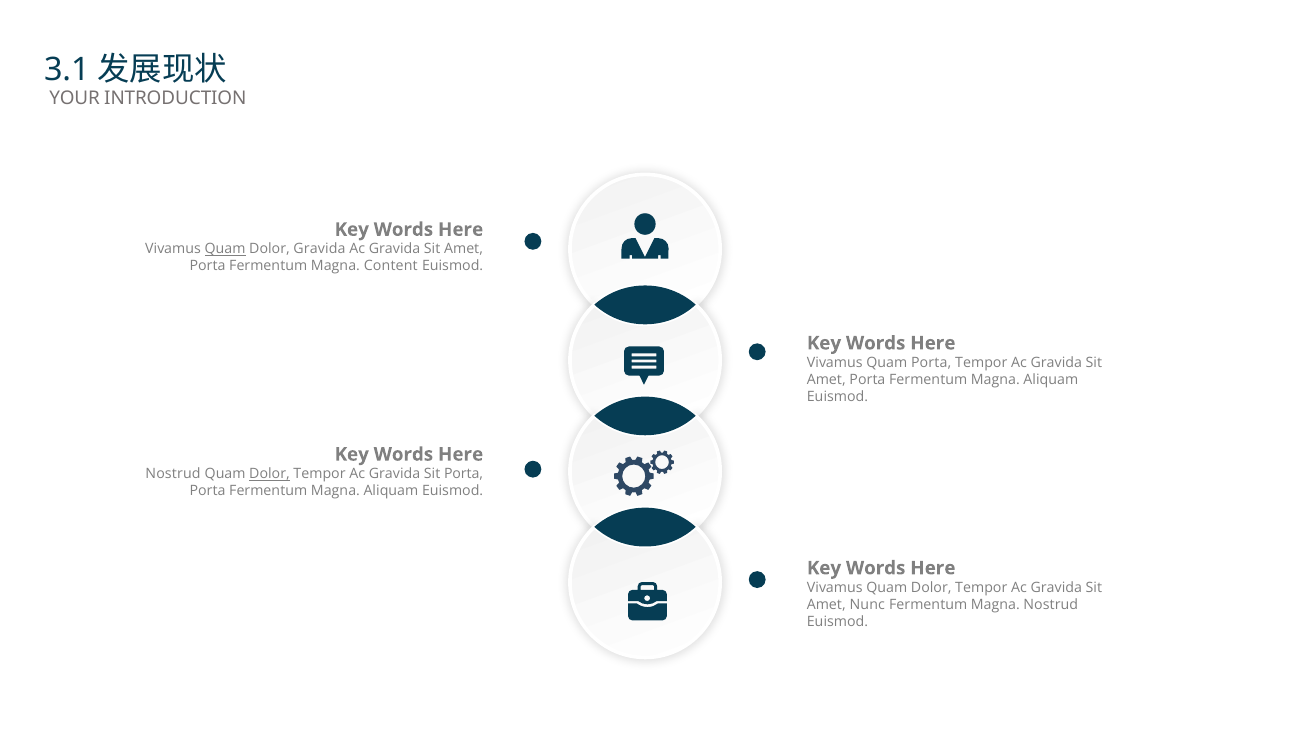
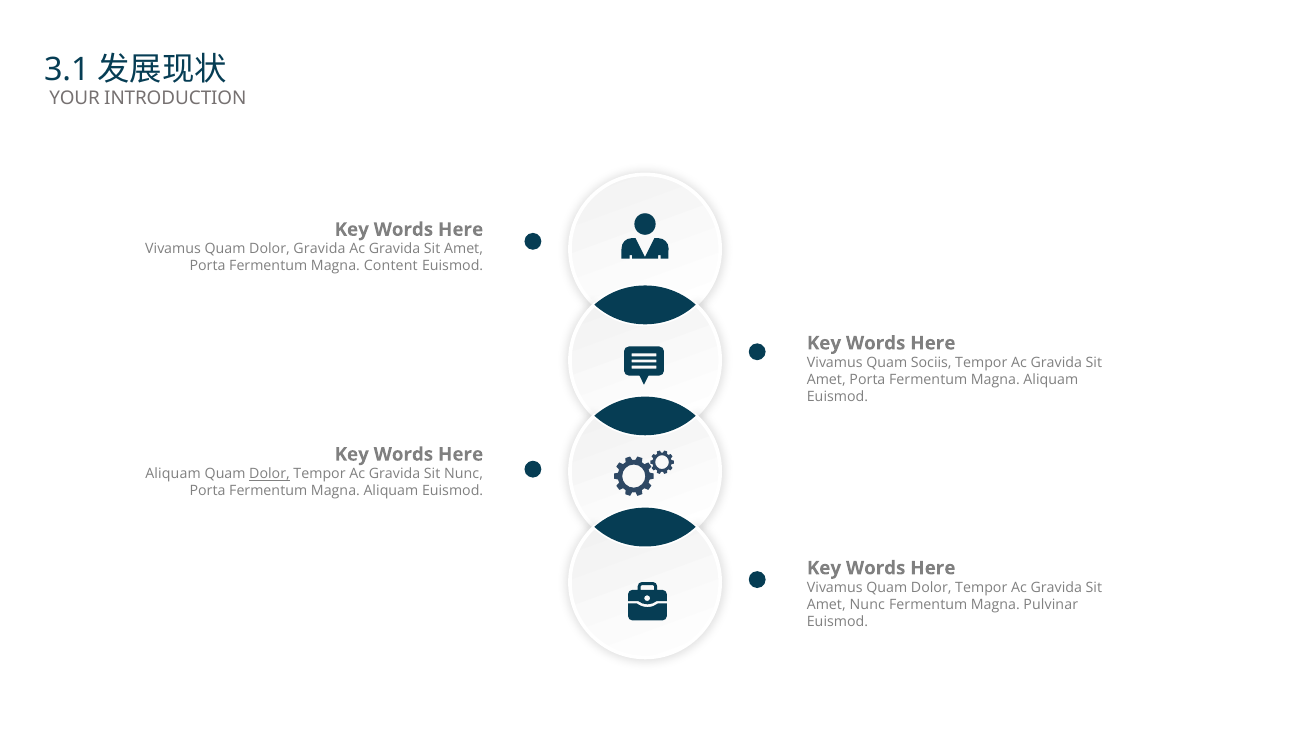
Quam underline: present -> none (225, 249)
Quam Porta: Porta -> Sociis (931, 362)
Nostrud: Nostrud -> Aliquam (173, 474)
Sit Porta: Porta -> Nunc (463, 474)
Magna Nostrud: Nostrud -> Pulvinar (1051, 604)
